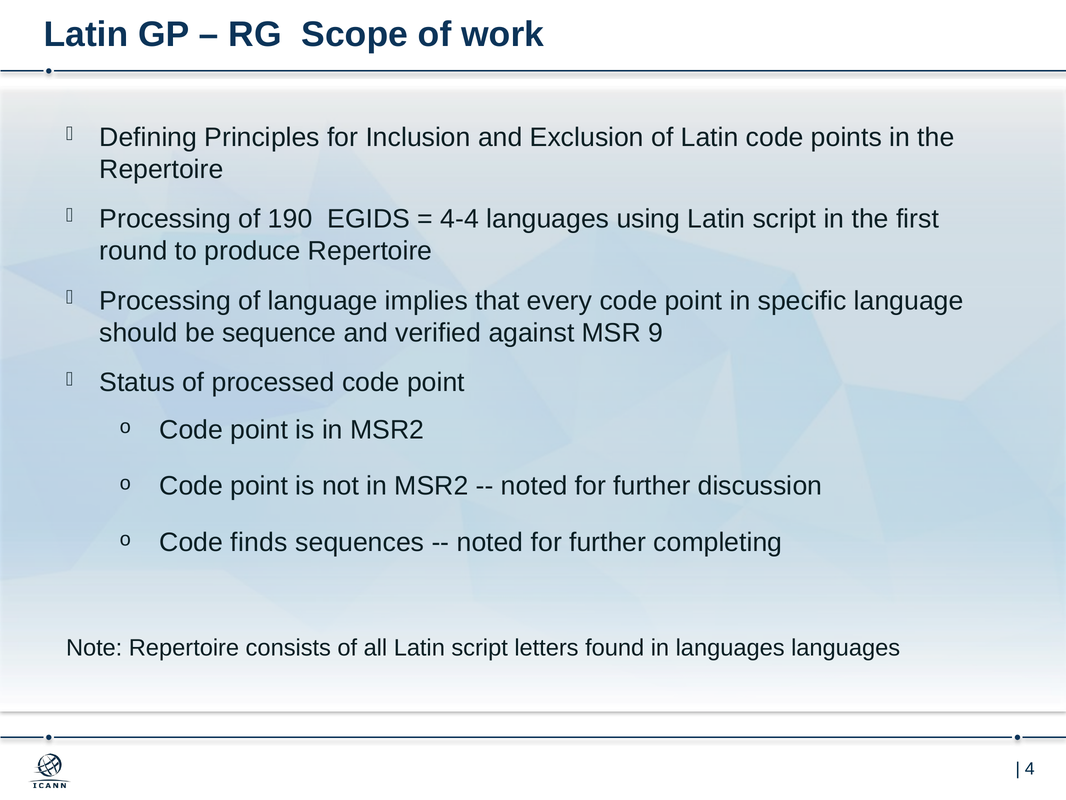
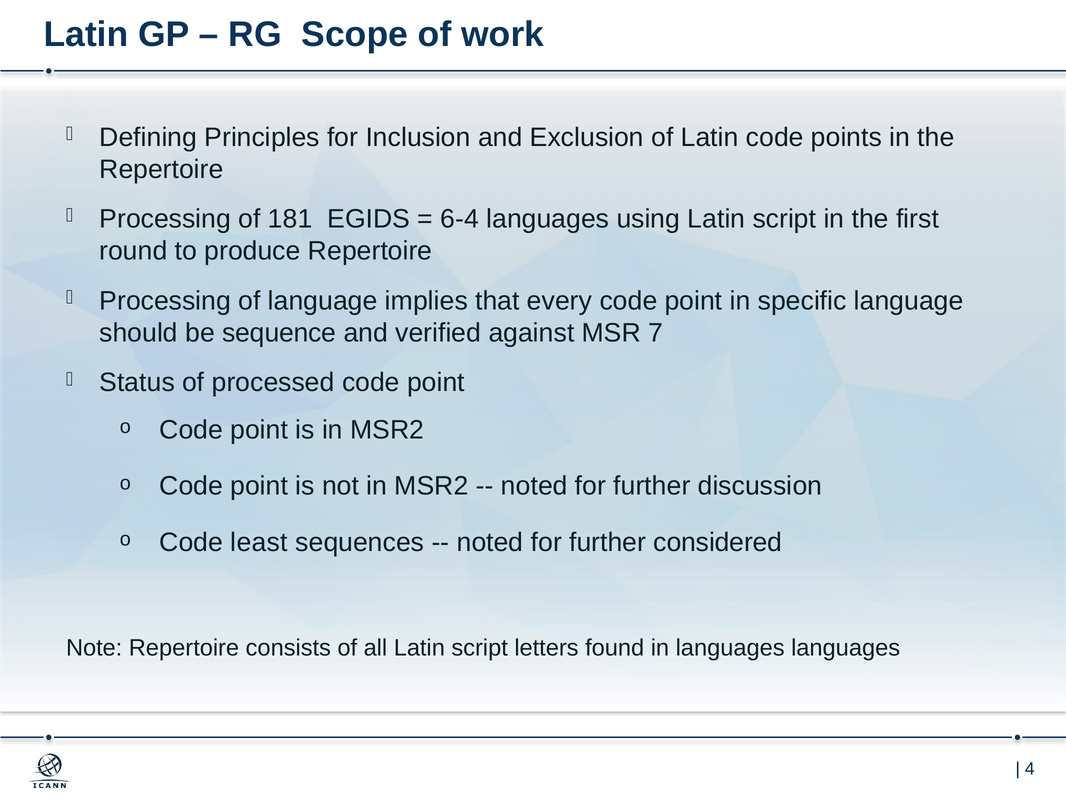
190: 190 -> 181 (290, 219)
4-4: 4-4 -> 6-4 (460, 219)
9: 9 -> 7 (656, 333)
finds: finds -> least (259, 542)
completing: completing -> considered (718, 542)
